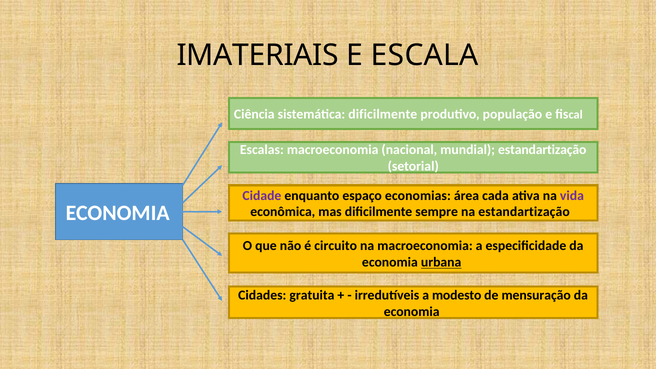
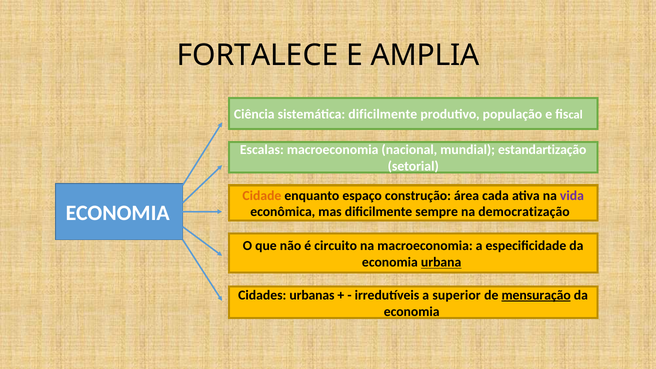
IMATERIAIS: IMATERIAIS -> FORTALECE (258, 55)
ESCALA: ESCALA -> AMPLIA (425, 55)
Cidade colour: purple -> orange (262, 196)
economias: economias -> construção (418, 196)
na estandartização: estandartização -> democratização (524, 212)
gratuita: gratuita -> urbanas (312, 295)
modesto: modesto -> superior (457, 295)
mensuração underline: none -> present (536, 295)
